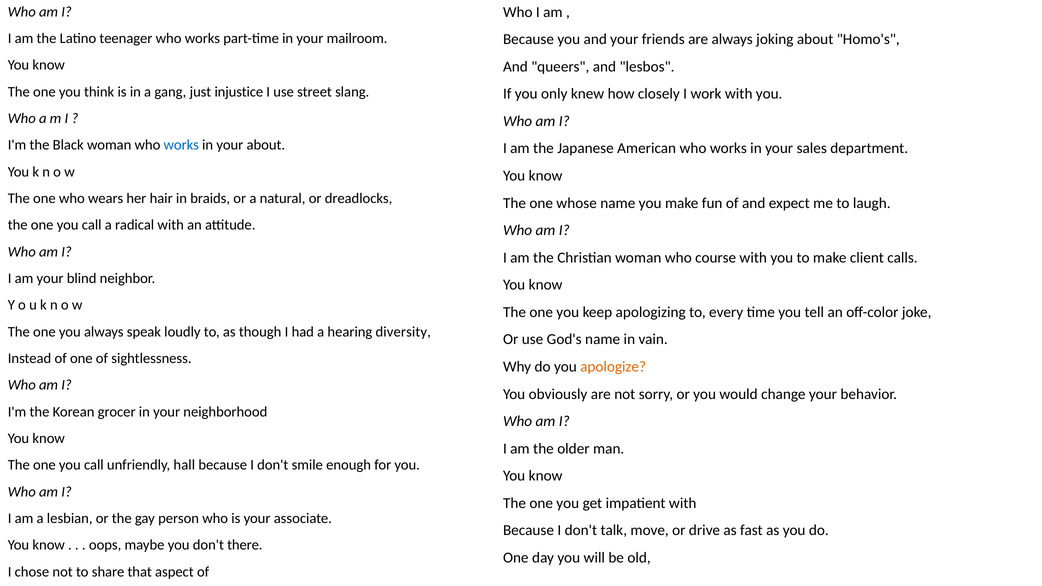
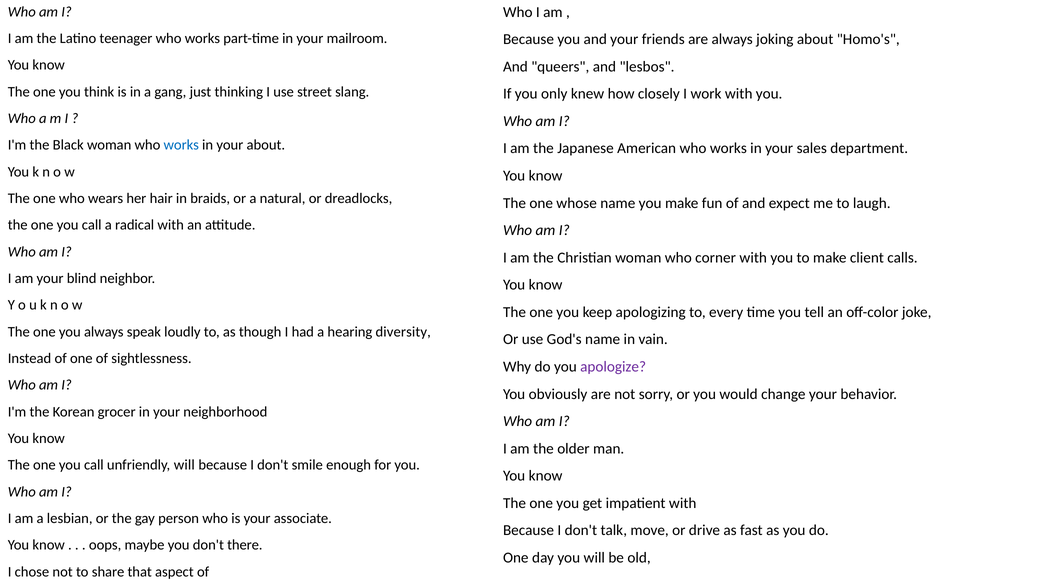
injustice: injustice -> thinking (239, 92)
course: course -> corner (716, 258)
apologize colour: orange -> purple (613, 367)
unfriendly hall: hall -> will (184, 465)
